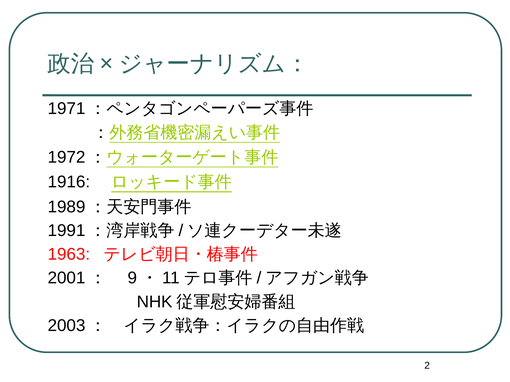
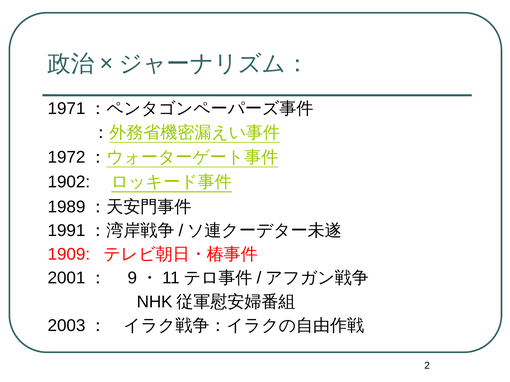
1916: 1916 -> 1902 (69, 182)
1963: 1963 -> 1909 (69, 255)
